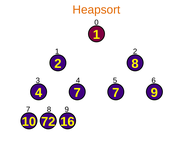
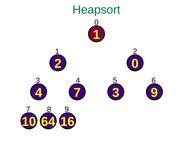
Heapsort colour: orange -> green (96, 10)
2 8: 8 -> 0 (135, 64)
7 7: 7 -> 3 (116, 93)
72: 72 -> 64 (48, 122)
